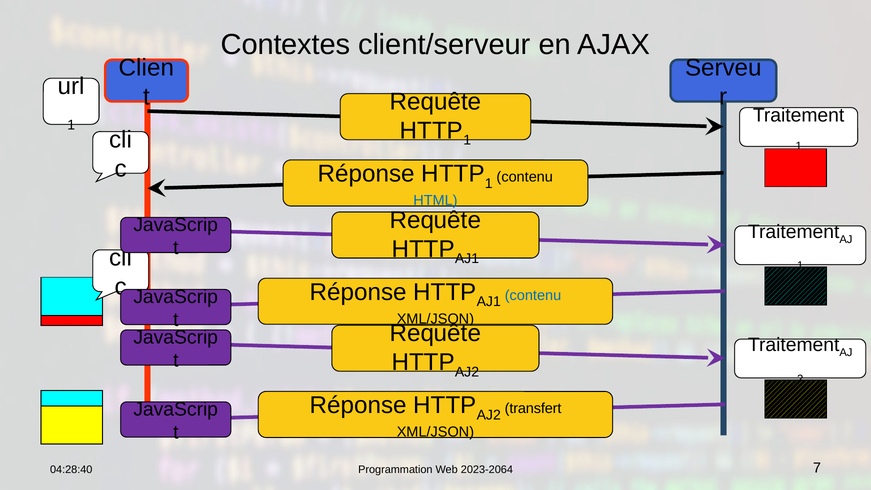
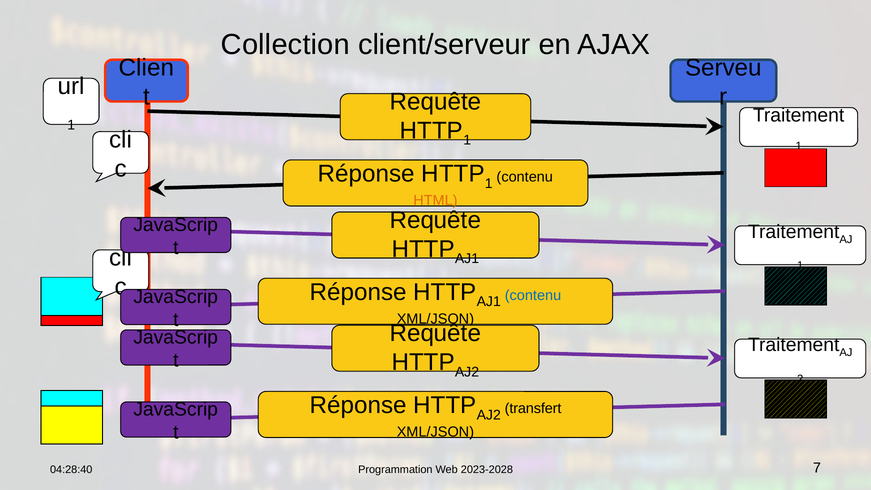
Contextes: Contextes -> Collection (285, 45)
HTML colour: blue -> orange (435, 200)
2023-2064: 2023-2064 -> 2023-2028 (487, 470)
